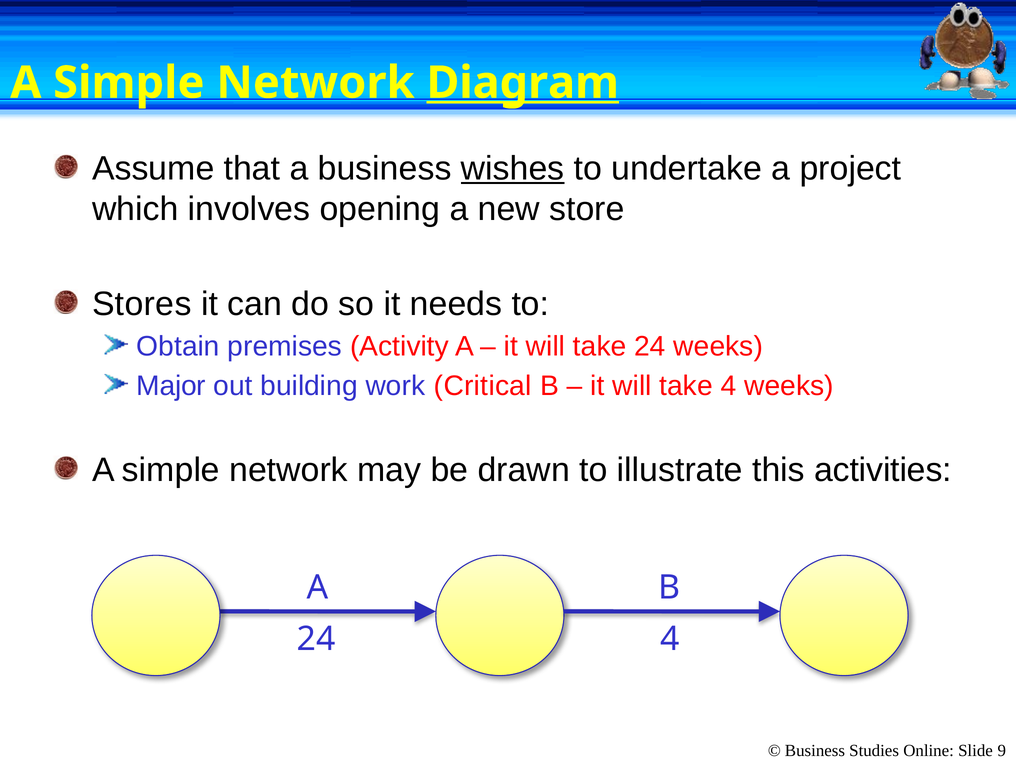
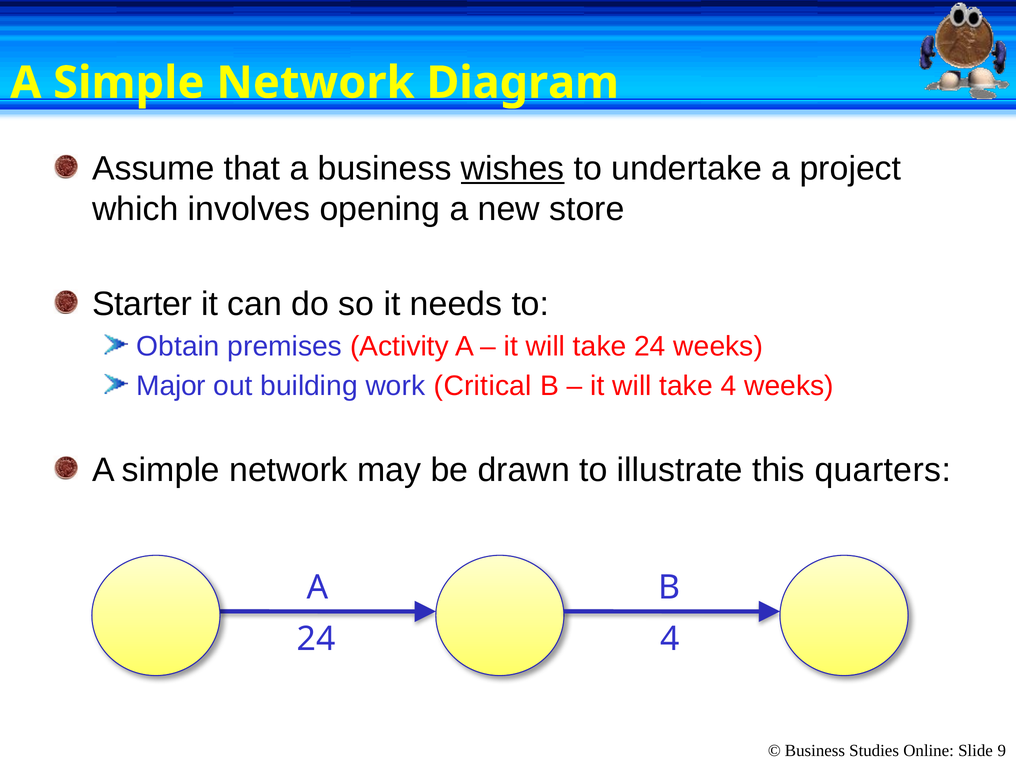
Diagram underline: present -> none (523, 83)
Stores: Stores -> Starter (142, 304)
activities: activities -> quarters (883, 470)
